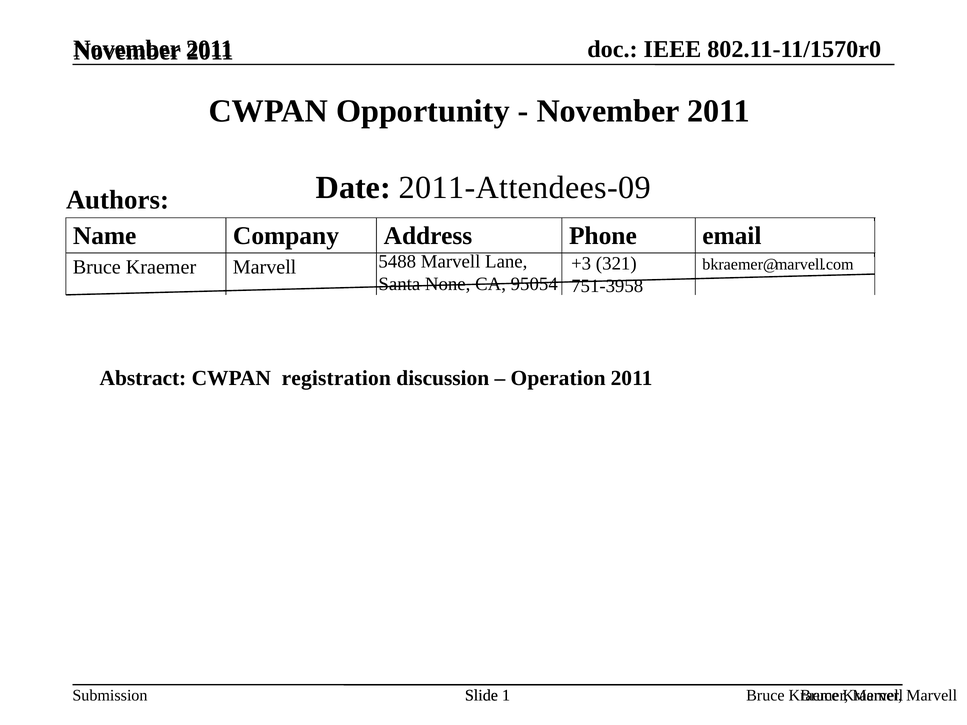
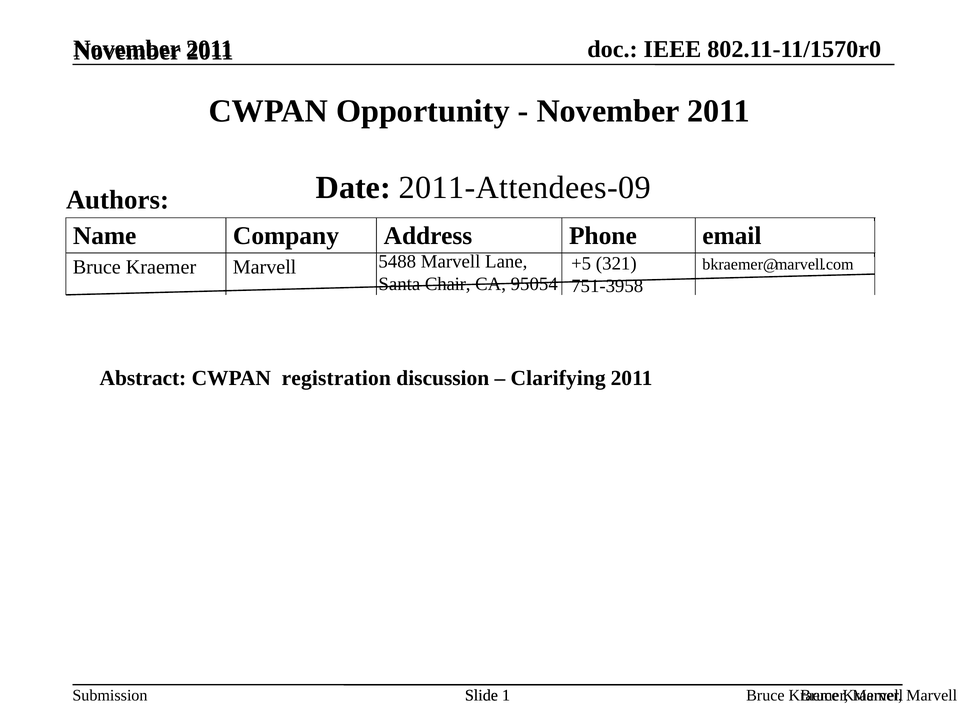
+3: +3 -> +5 (581, 264)
None: None -> Chair (448, 284)
Operation: Operation -> Clarifying (558, 378)
